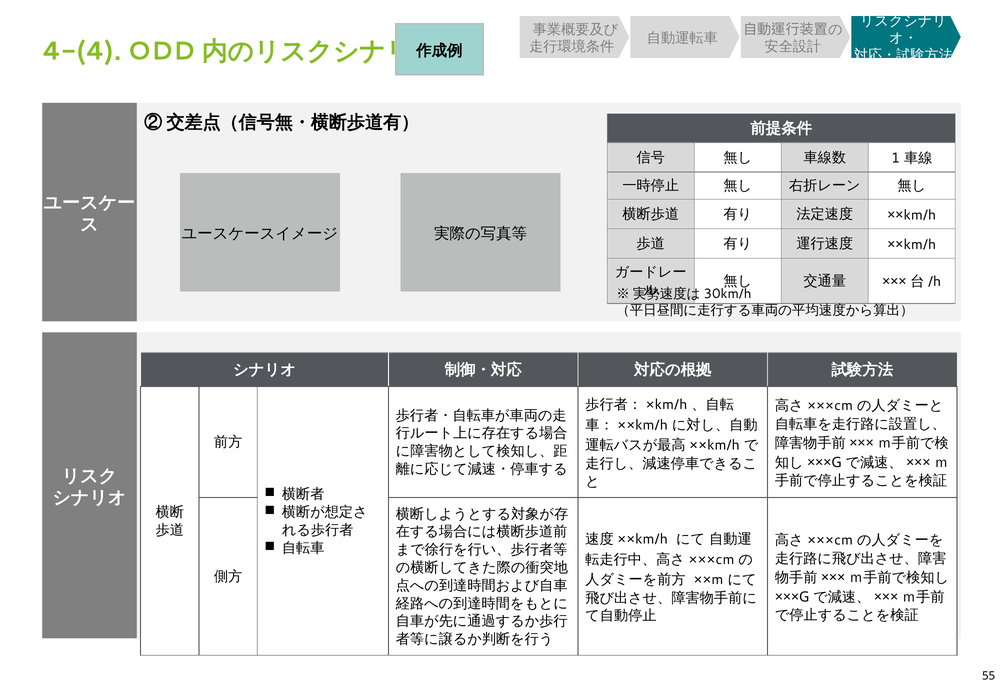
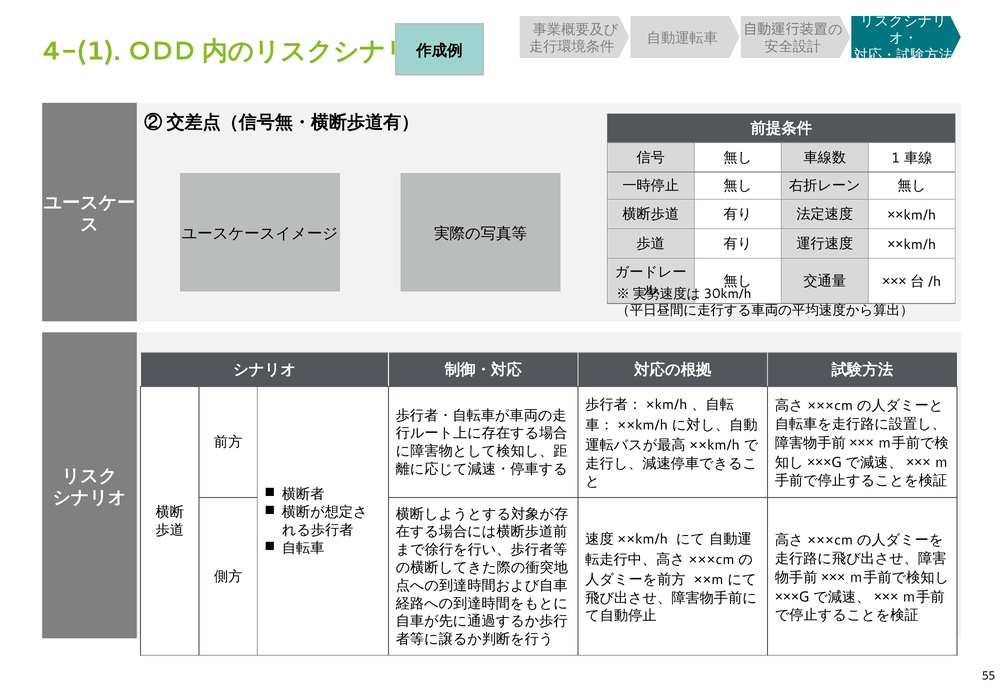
4-(4: 4-(4 -> 4-(1 (82, 51)
